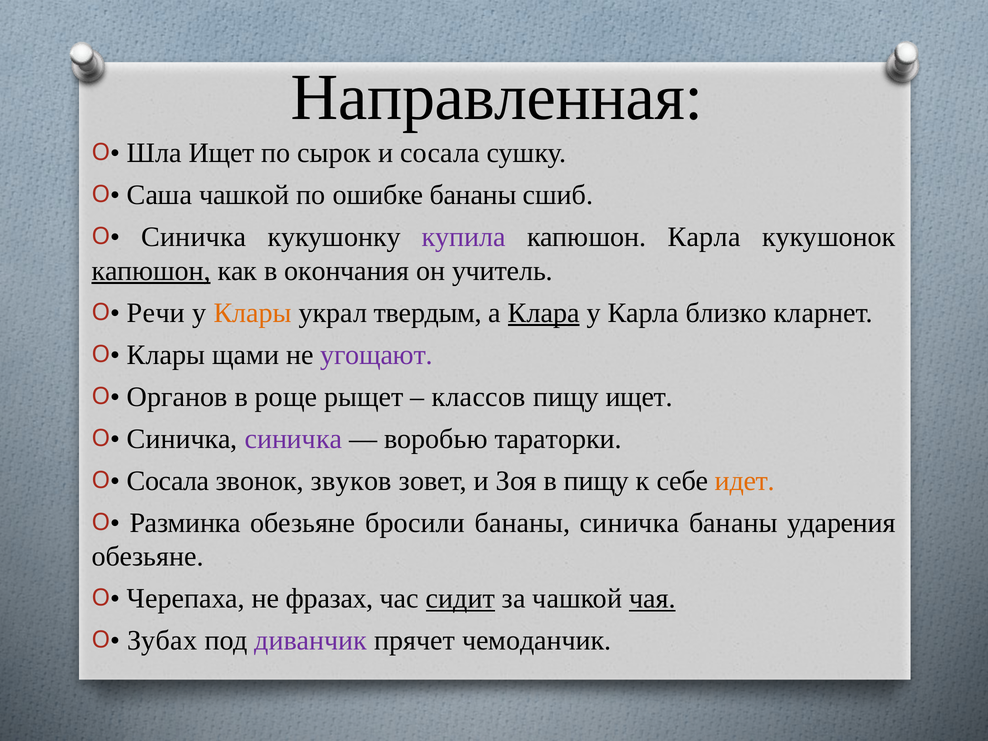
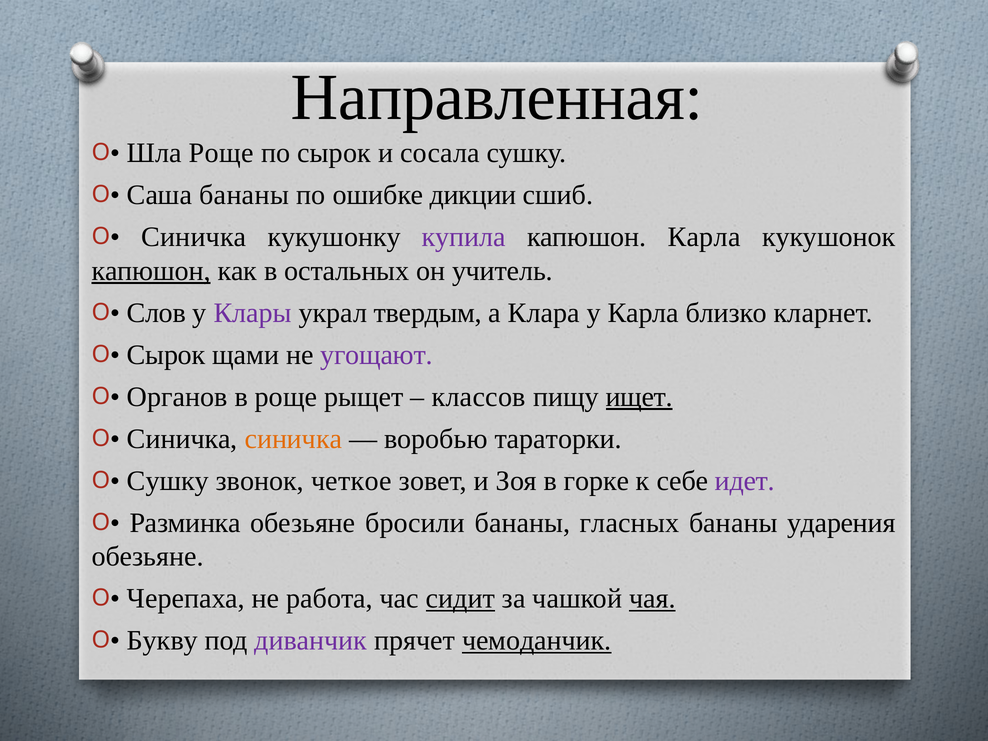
Шла Ищет: Ищет -> Роще (221, 153)
Саша чашкой: чашкой -> бананы (244, 195)
ошибке бананы: бананы -> дикции (473, 195)
окончания: окончания -> остальных (347, 271)
Речи: Речи -> Слов (156, 313)
Клары colour: orange -> purple (253, 313)
Клара underline: present -> none (544, 313)
Клары: Клары -> Сырок (166, 355)
ищет underline: none -> present (639, 397)
синичка colour: purple -> orange (293, 439)
Сосала: Сосала -> Сушку (168, 481)
звуков: звуков -> четкое (351, 481)
в пищу: пищу -> горке (596, 481)
идет colour: orange -> purple (745, 481)
бананы синичка: синичка -> гласных (630, 523)
фразах: фразах -> работа (330, 599)
Зубах: Зубах -> Букву (162, 641)
чемоданчик underline: none -> present (537, 641)
